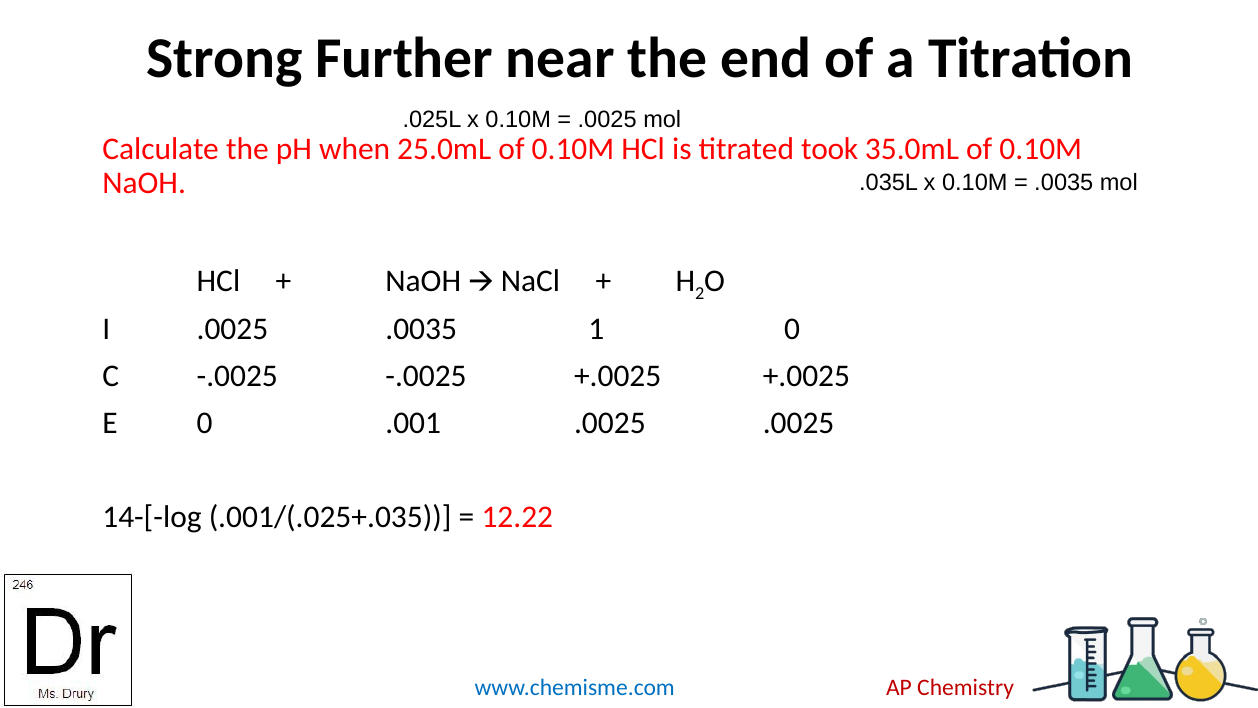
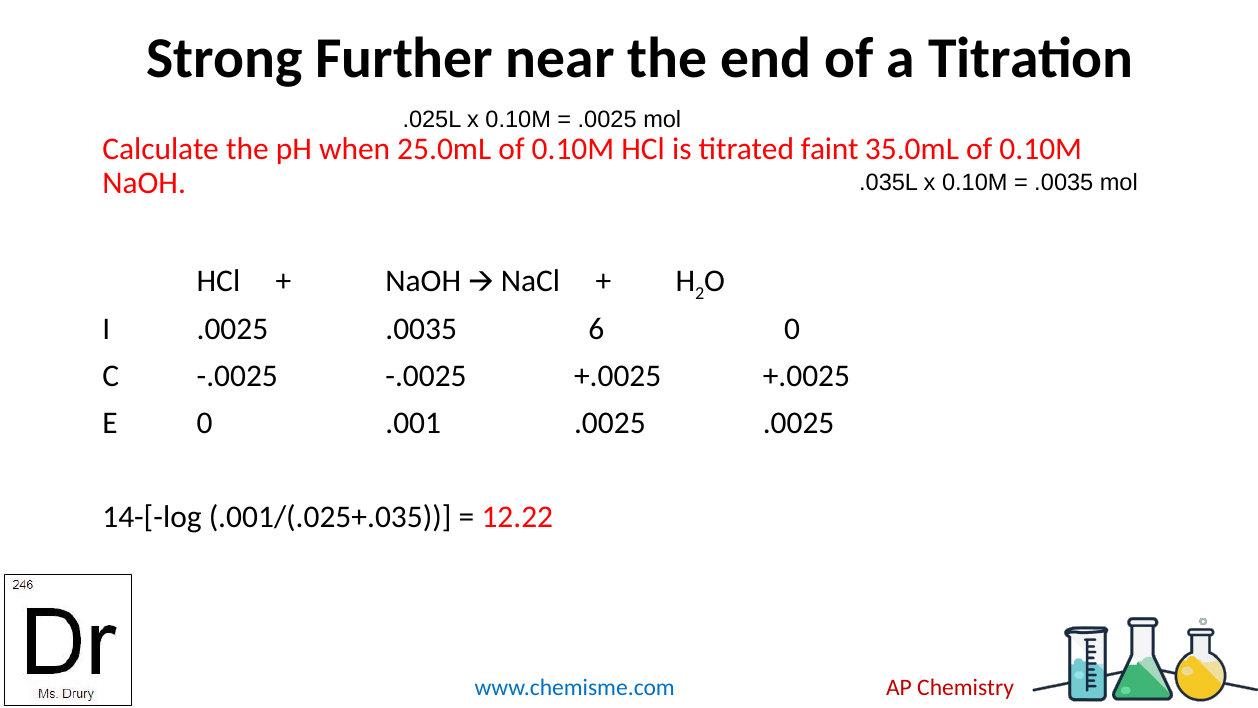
took: took -> faint (830, 149)
1: 1 -> 6 (596, 329)
